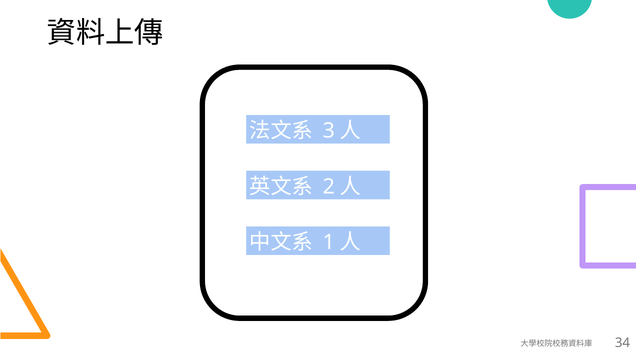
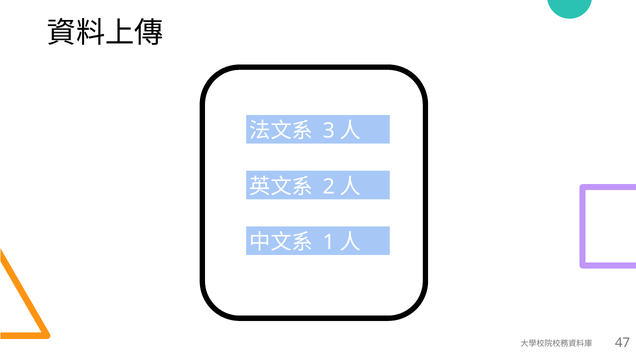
34: 34 -> 47 (622, 343)
